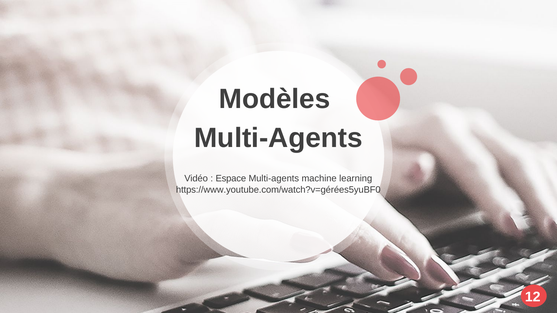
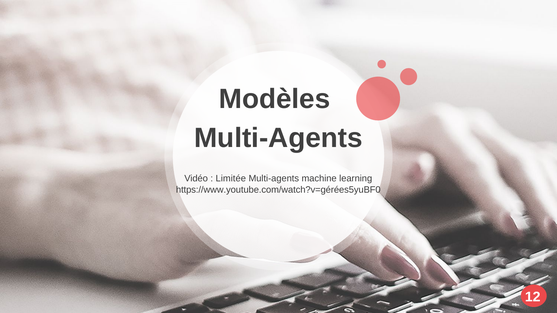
Espace: Espace -> Limitée (231, 179)
